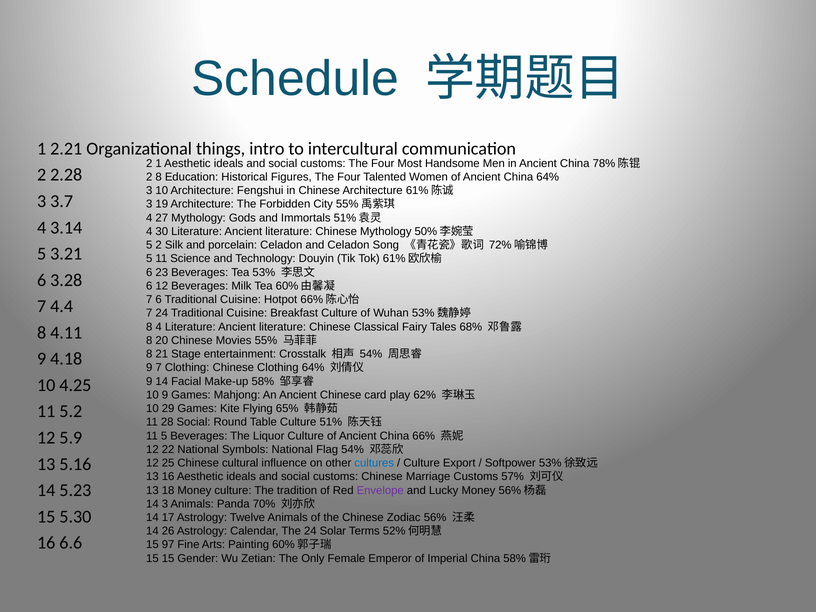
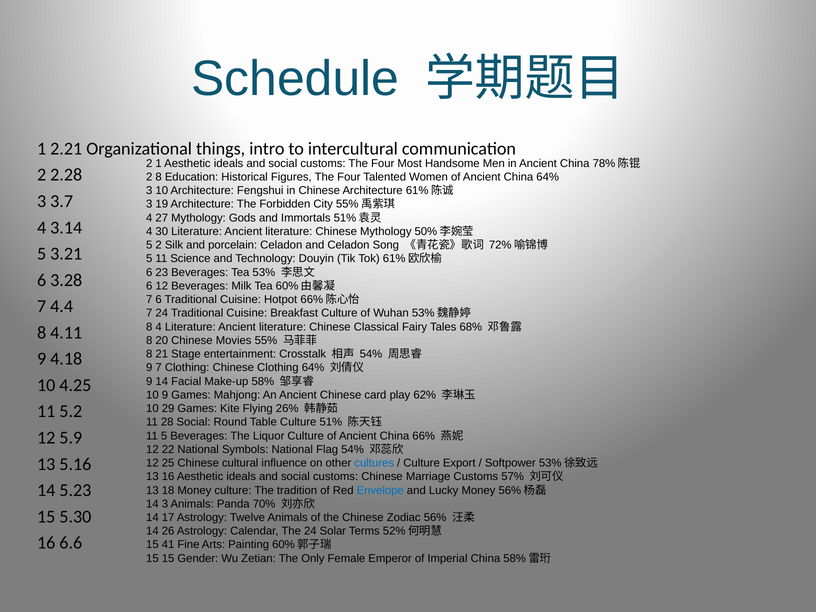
65%: 65% -> 26% (287, 409)
Envelope colour: purple -> blue (380, 490)
97: 97 -> 41 (168, 545)
